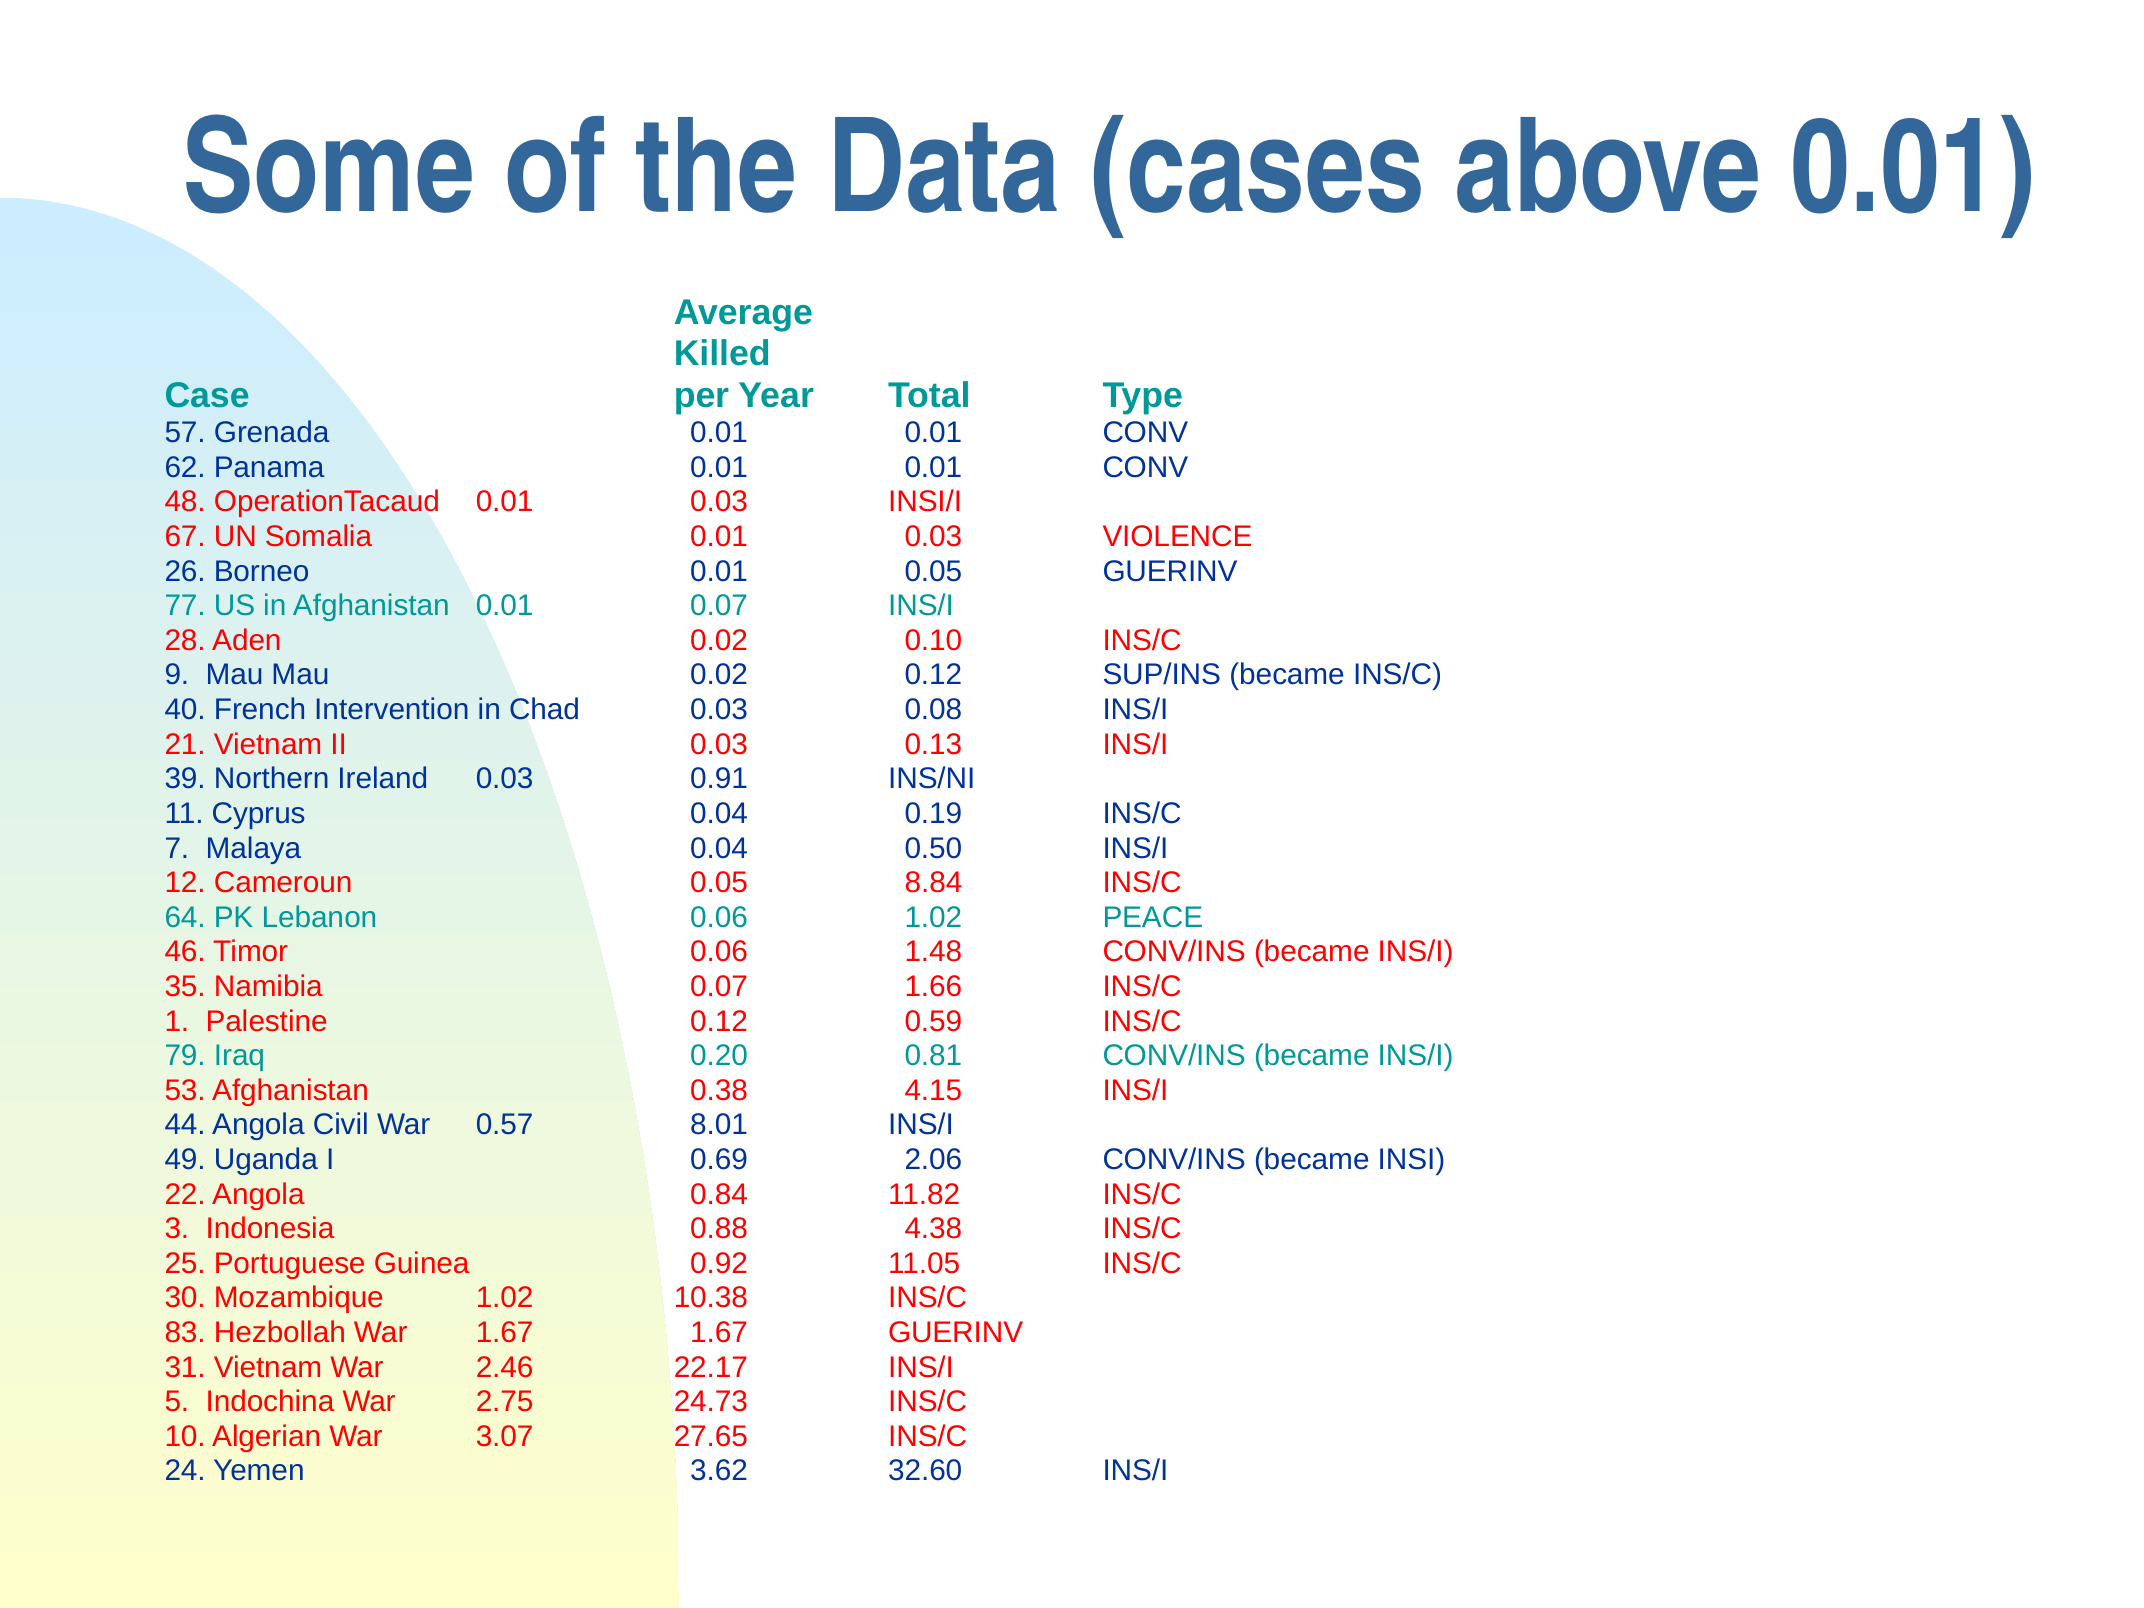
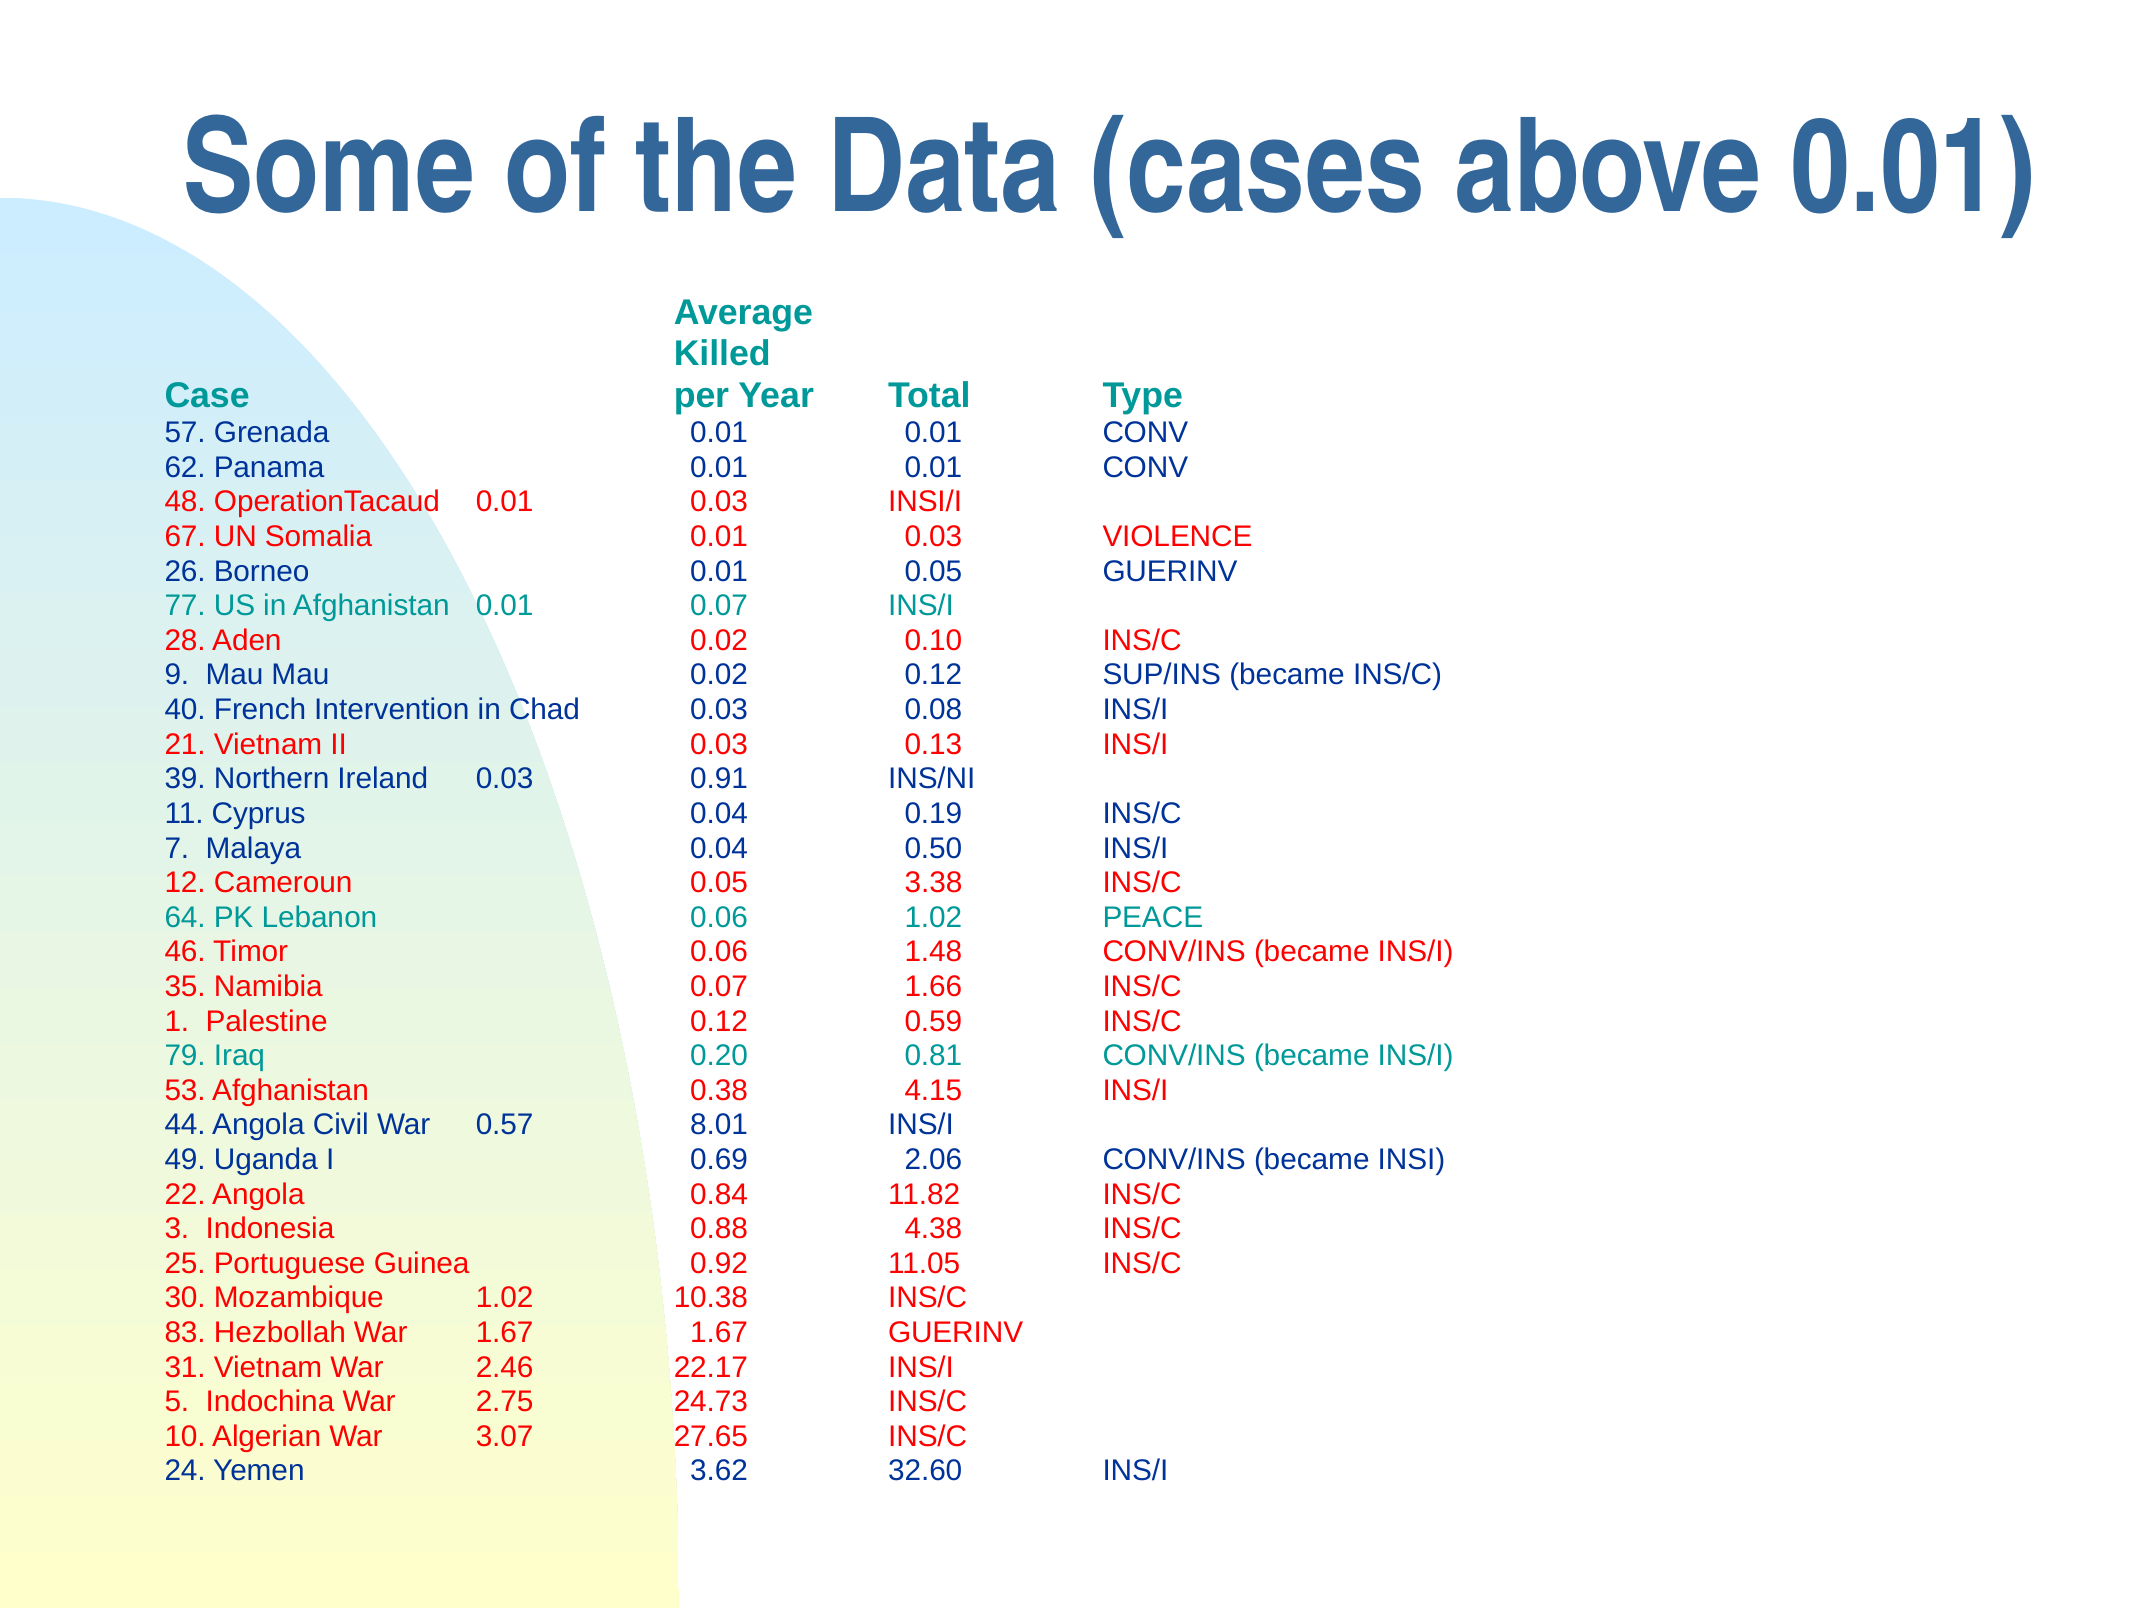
8.84: 8.84 -> 3.38 (933, 883)
